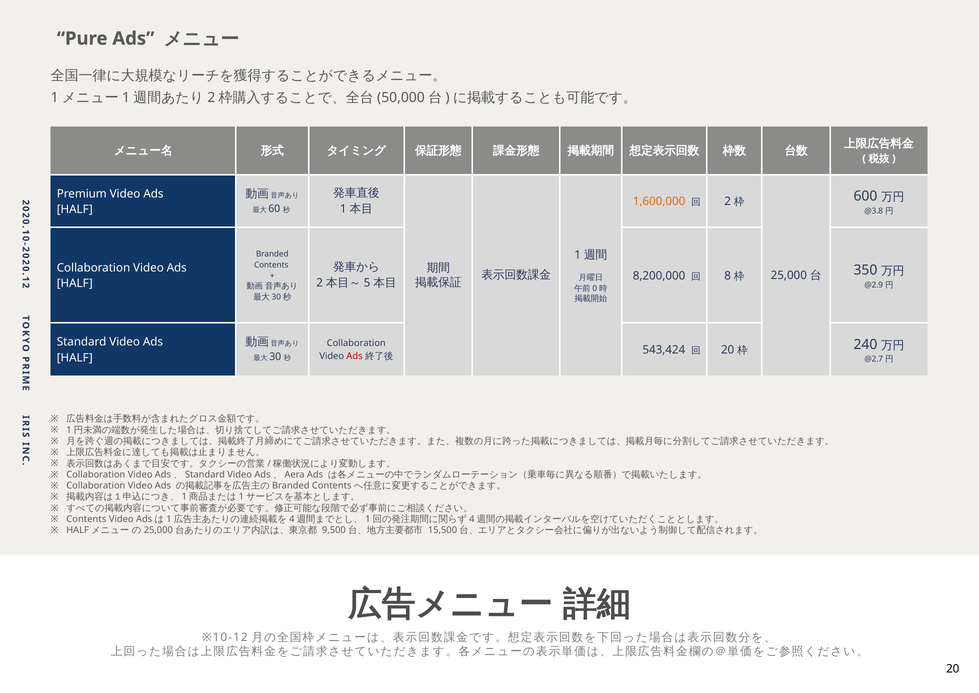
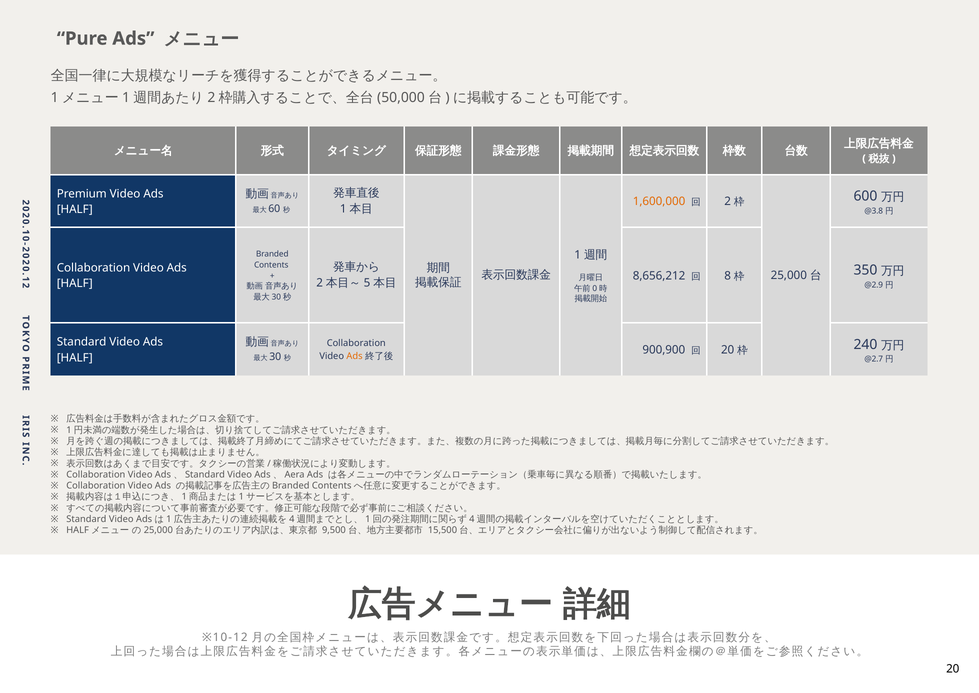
8,200,000: 8,200,000 -> 8,656,212 (659, 275)
Ads colour: red -> orange (355, 356)
543,424: 543,424 -> 900,900 (664, 349)
Contents: Contents -> Standard (86, 519)
